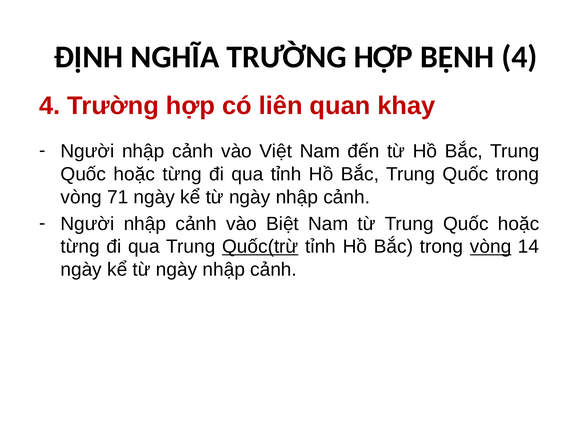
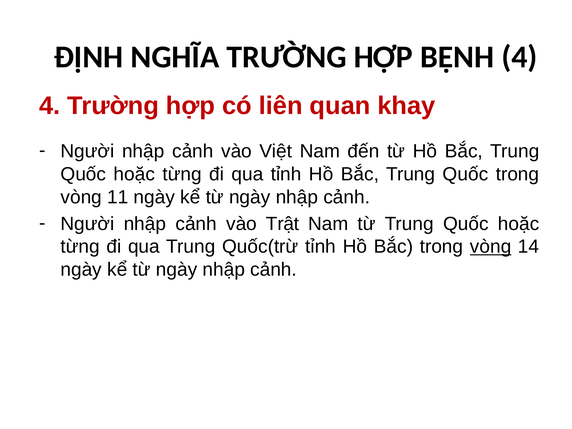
71: 71 -> 11 (118, 197)
Biệt: Biệt -> Trật (283, 224)
Quốc(trừ underline: present -> none (260, 247)
